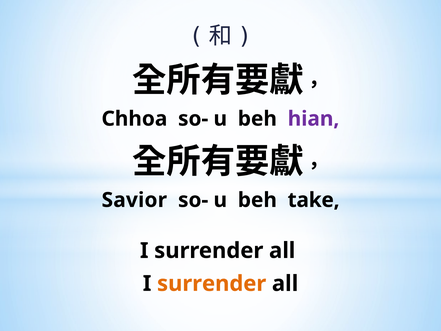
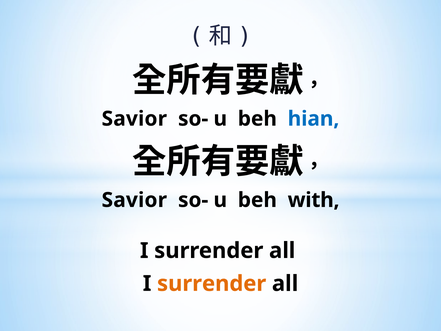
Chhoa: Chhoa -> Savior (134, 119)
hian colour: purple -> blue (314, 119)
take: take -> with (314, 200)
